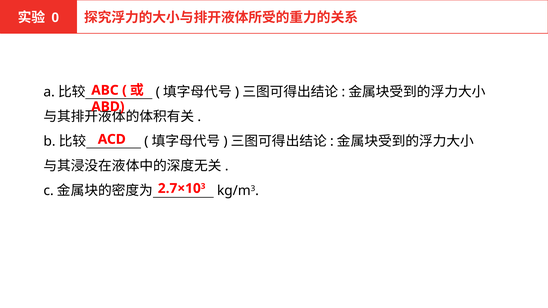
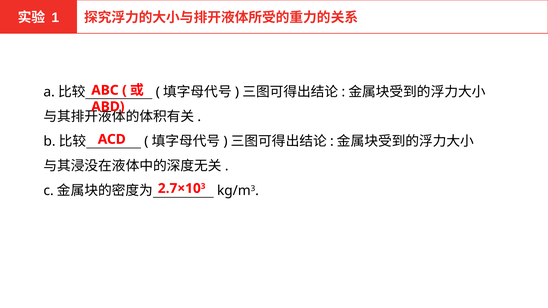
0: 0 -> 1 (55, 18)
